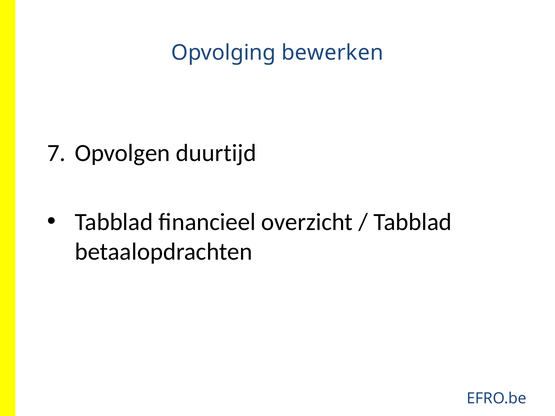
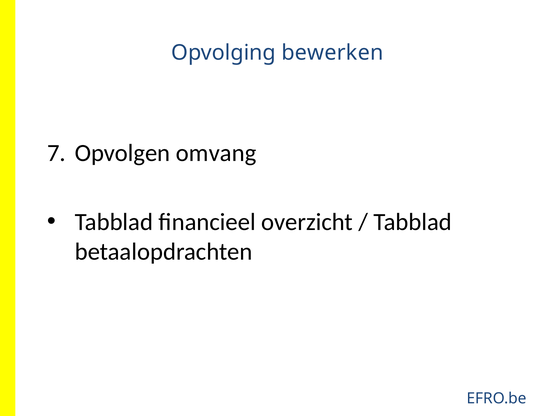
duurtijd: duurtijd -> omvang (216, 153)
